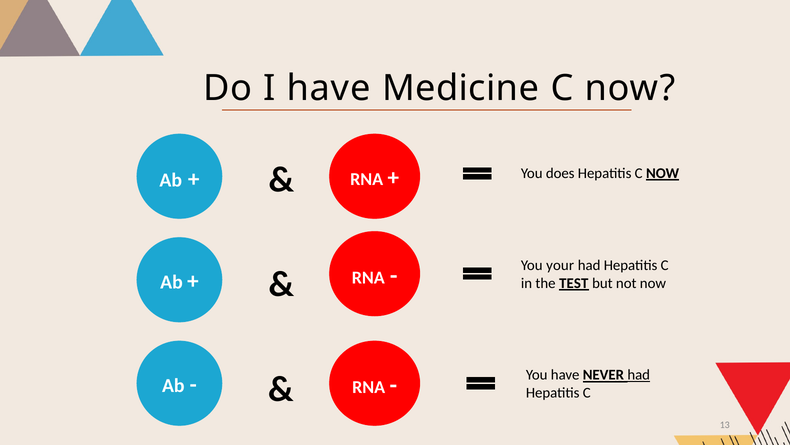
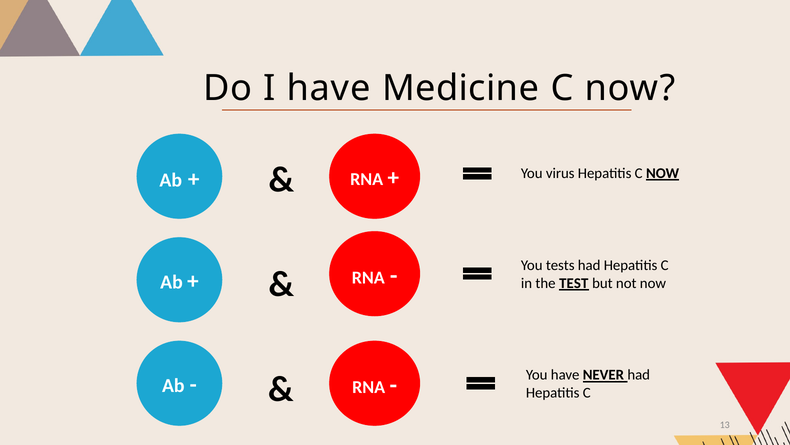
does: does -> virus (560, 173)
your: your -> tests (560, 265)
had underline: present -> none (639, 375)
